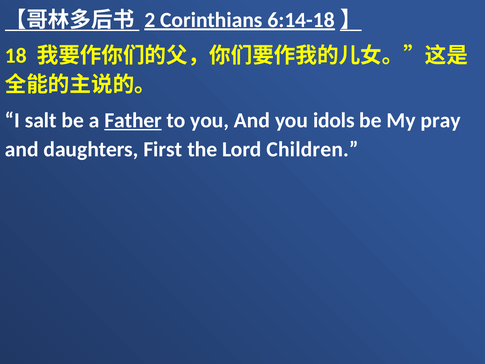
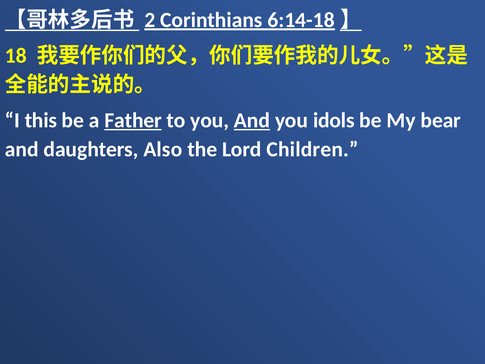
salt: salt -> this (41, 120)
And underline: none -> present (252, 120)
pray: pray -> bear (441, 120)
First: First -> Also (163, 149)
